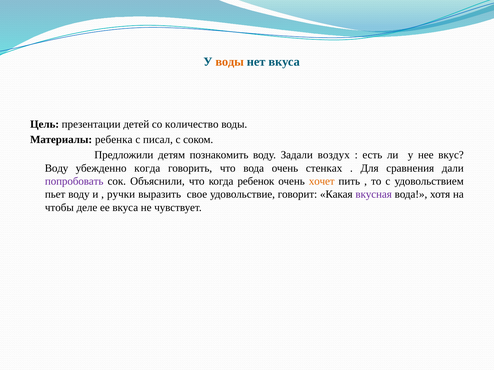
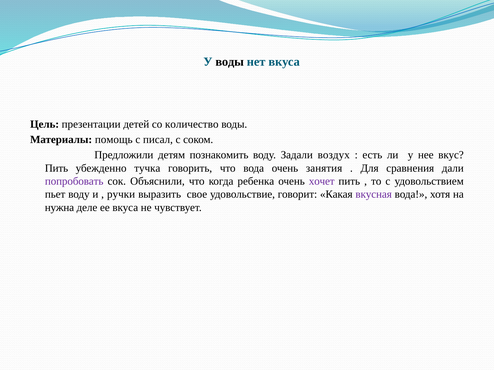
воды colour: orange -> black (230, 62)
ребенка: ребенка -> помощь (114, 140)
Воду: Воду -> Пить (57, 168)
убежденно когда: когда -> тучка (147, 168)
стенках: стенках -> занятия (324, 168)
ребенок: ребенок -> ребенка (256, 181)
хочет colour: orange -> purple (322, 181)
чтобы: чтобы -> нужна (59, 208)
